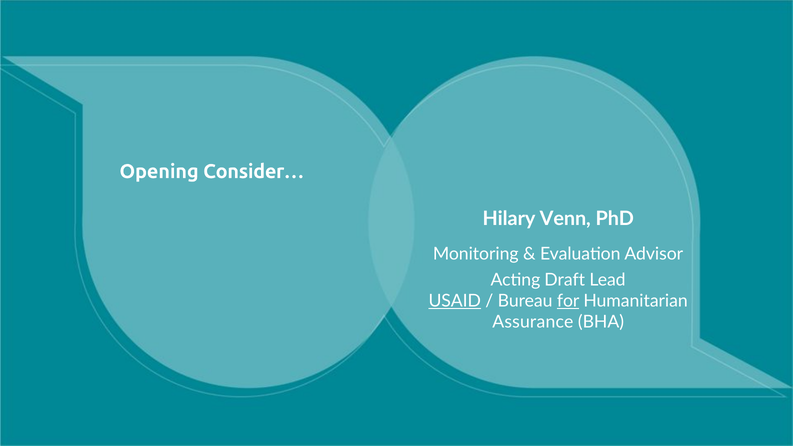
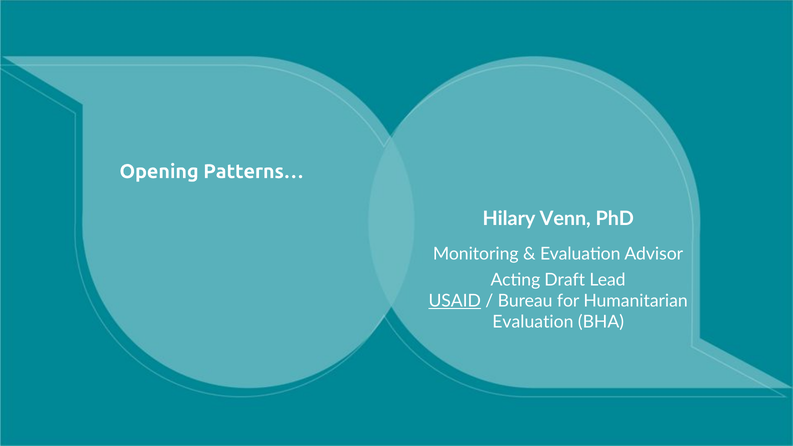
Consider…: Consider… -> Patterns… (253, 172)
for underline: present -> none (568, 301)
Assurance: Assurance -> Evaluation (533, 322)
